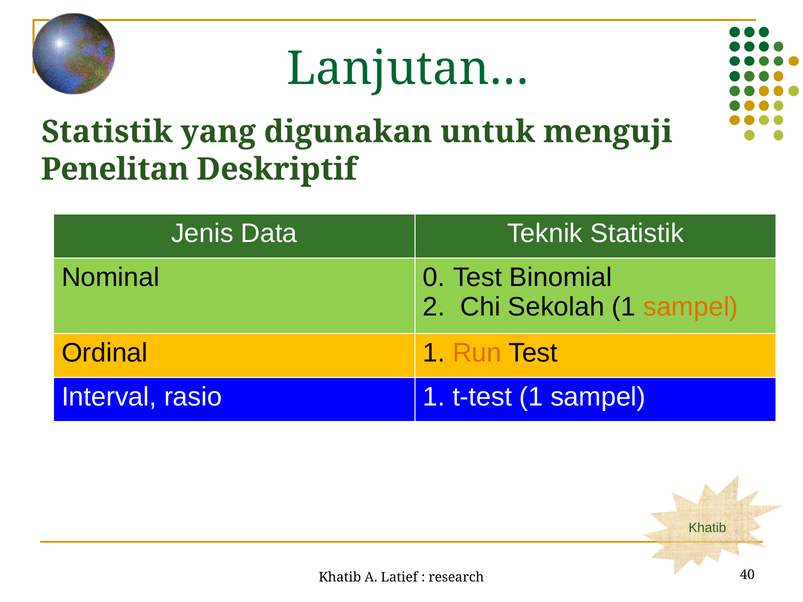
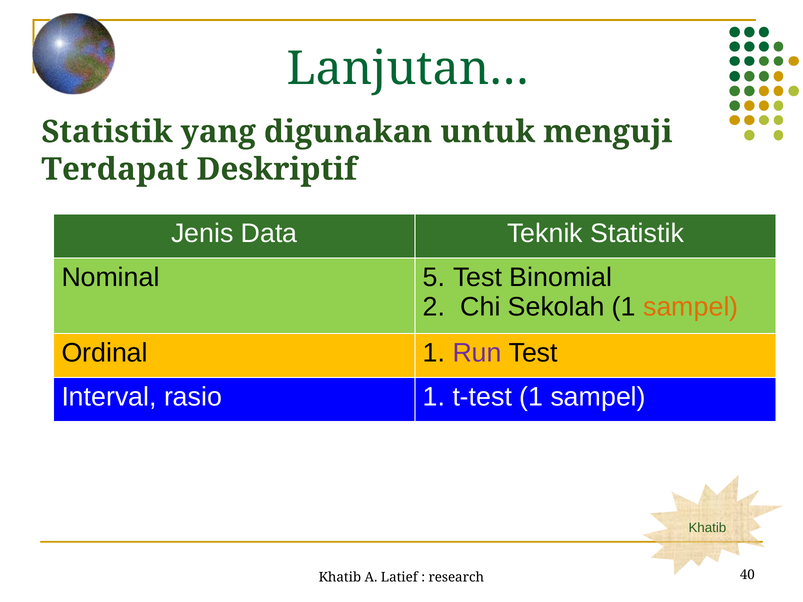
Penelitan: Penelitan -> Terdapat (115, 169)
0: 0 -> 5 (434, 277)
Run colour: orange -> purple (477, 353)
